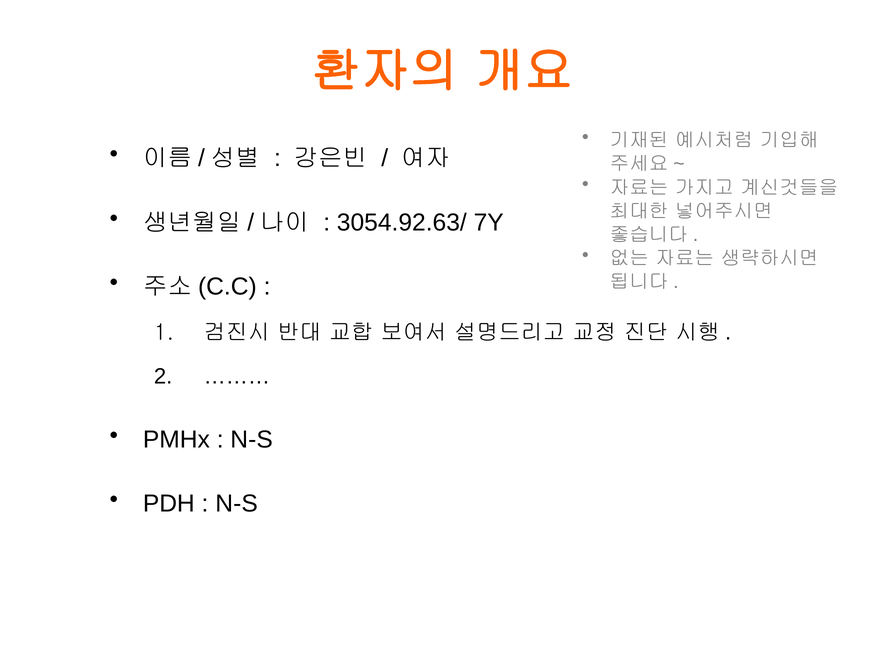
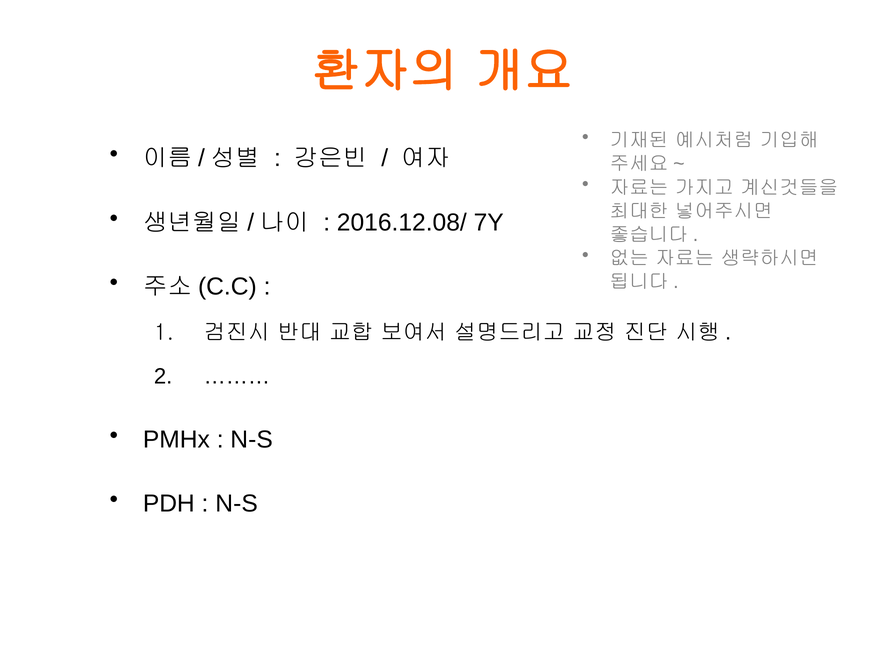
3054.92.63/: 3054.92.63/ -> 2016.12.08/ (402, 223)
